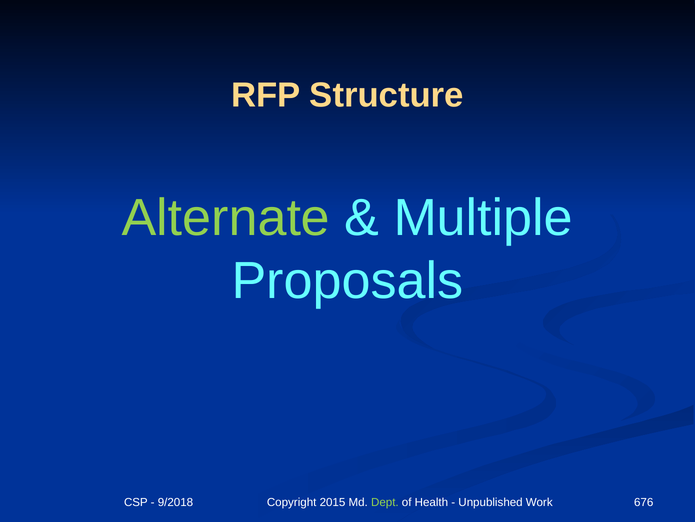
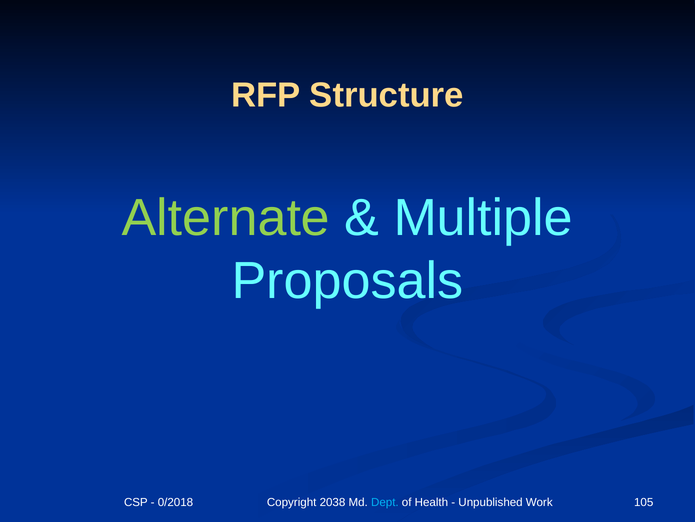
9/2018: 9/2018 -> 0/2018 (175, 502)
2015: 2015 -> 2038 (332, 502)
Dept colour: light green -> light blue (385, 502)
676: 676 -> 105 (644, 502)
